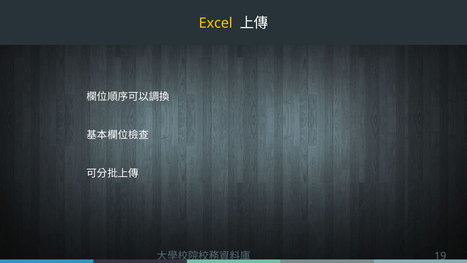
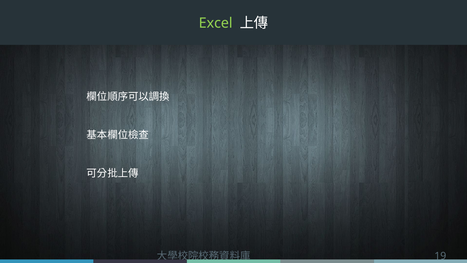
Excel colour: yellow -> light green (216, 23)
